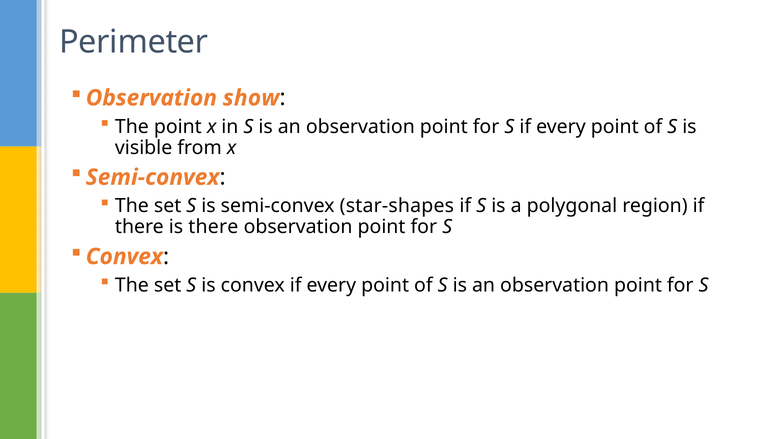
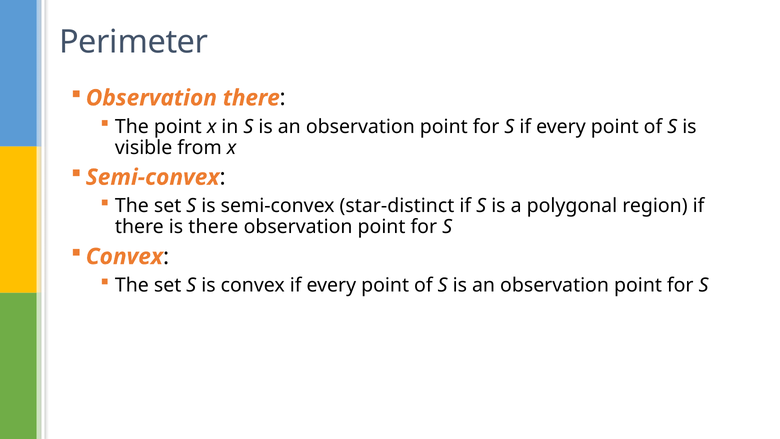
Observation show: show -> there (251, 98)
star-shapes: star-shapes -> star-distinct (397, 206)
